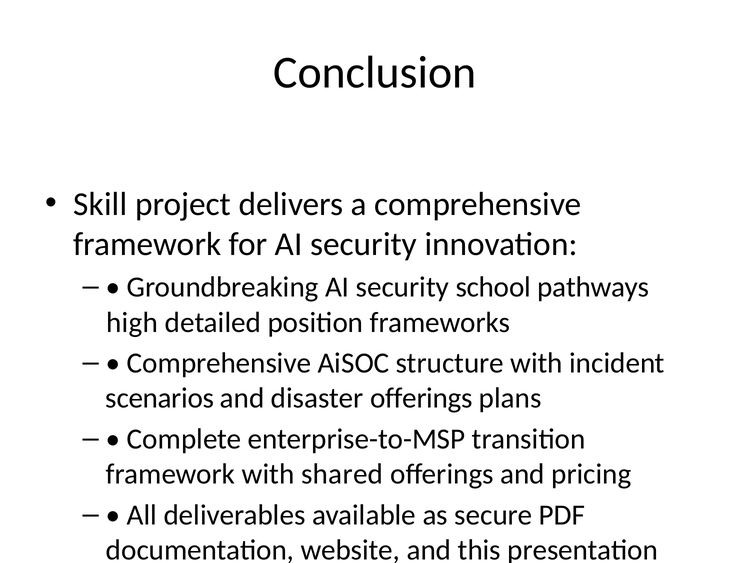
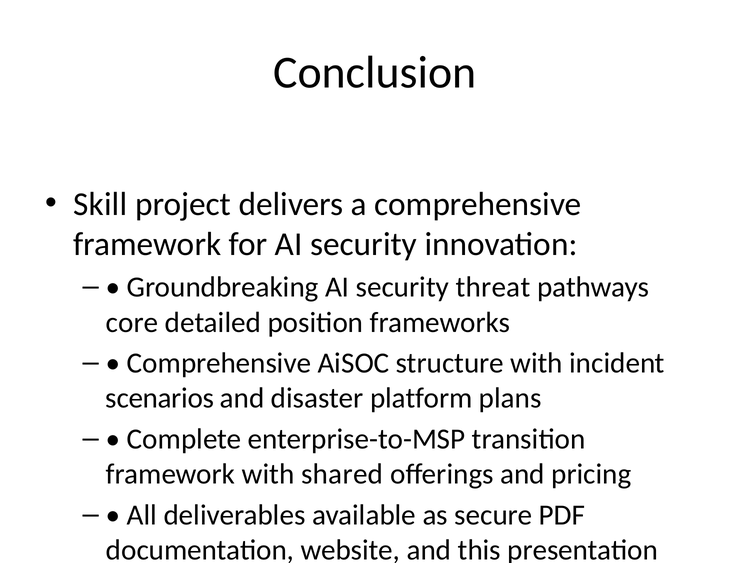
security school: school -> threat (493, 287)
high: high -> core (132, 322)
disaster offerings: offerings -> platform (421, 398)
